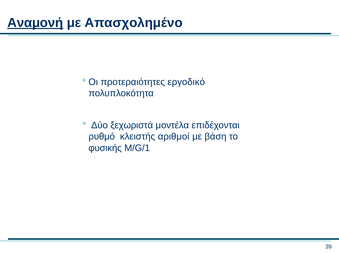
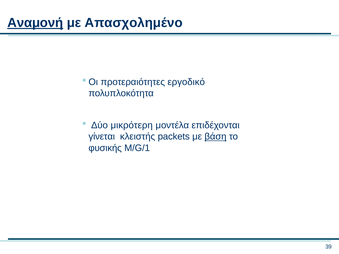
ξεχωριστά: ξεχωριστά -> μικρότερη (132, 125)
ρυθμό: ρυθμό -> γίνεται (102, 137)
αριθμοί: αριθμοί -> packets (174, 137)
βάση underline: none -> present (216, 137)
